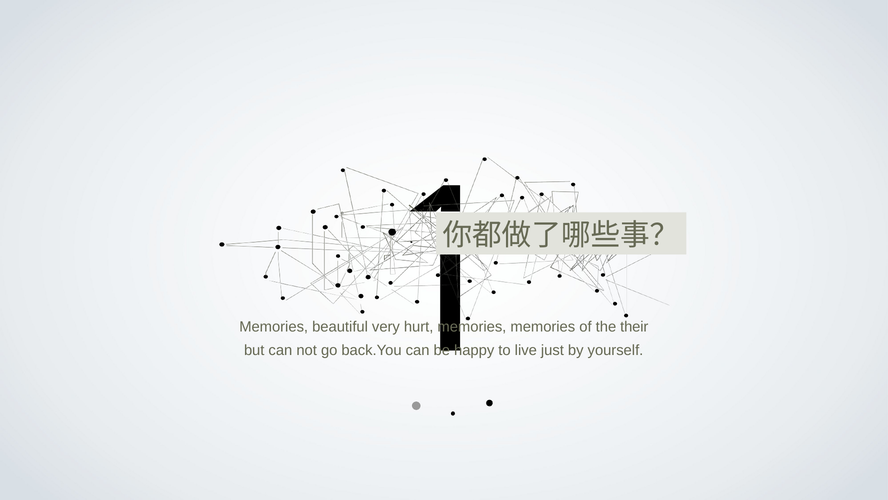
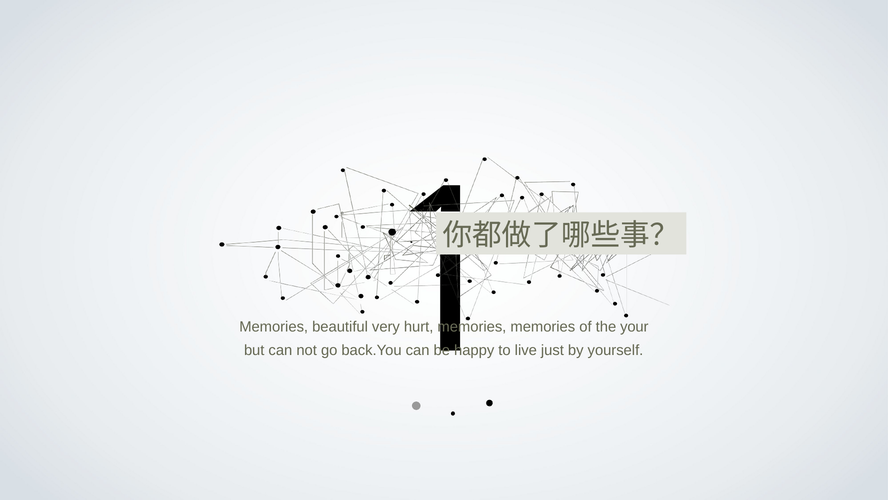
their: their -> your (634, 327)
